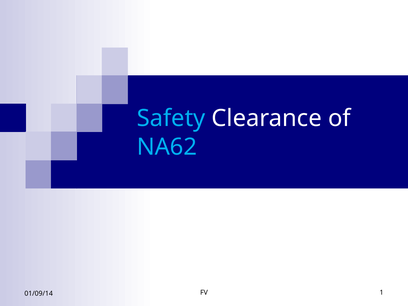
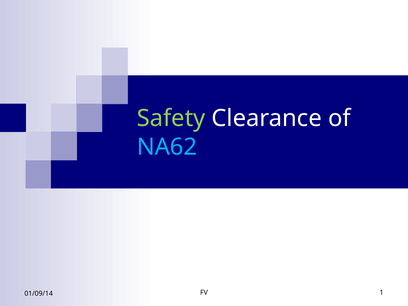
Safety colour: light blue -> light green (171, 118)
